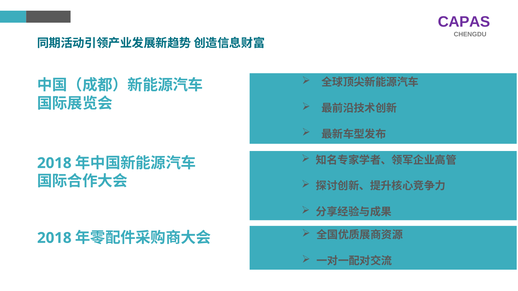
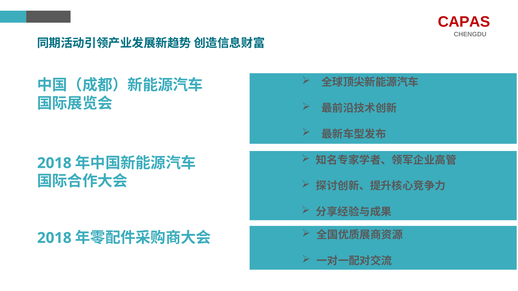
CAPAS colour: purple -> red (464, 22)
